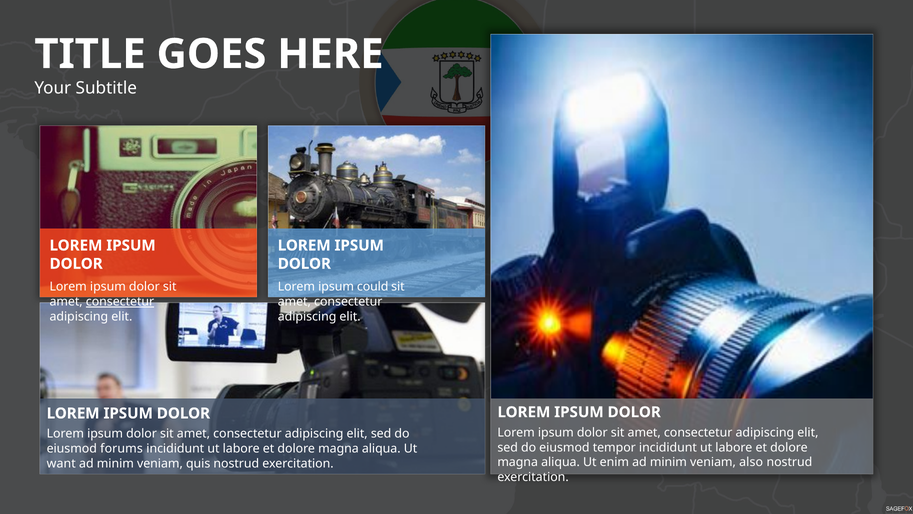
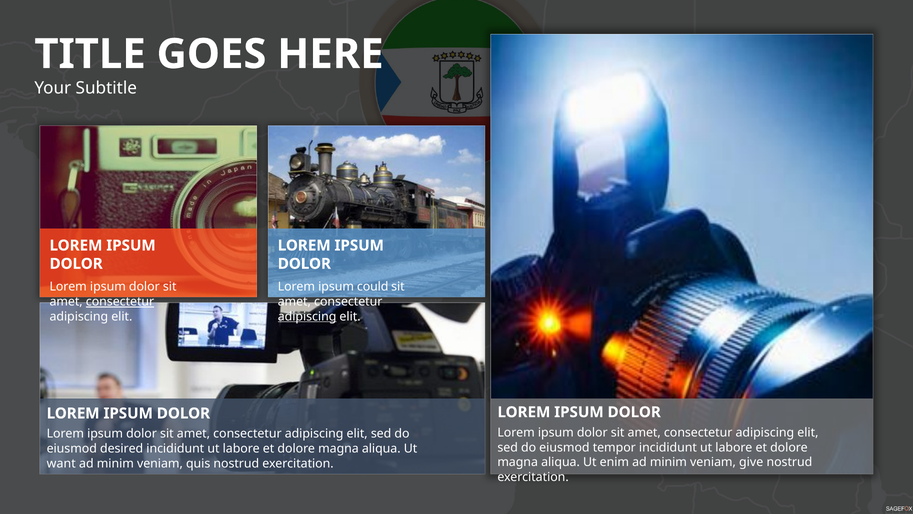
adipiscing underline: none -> present (307, 316)
forums: forums -> desired (122, 448)
also: also -> give (751, 462)
